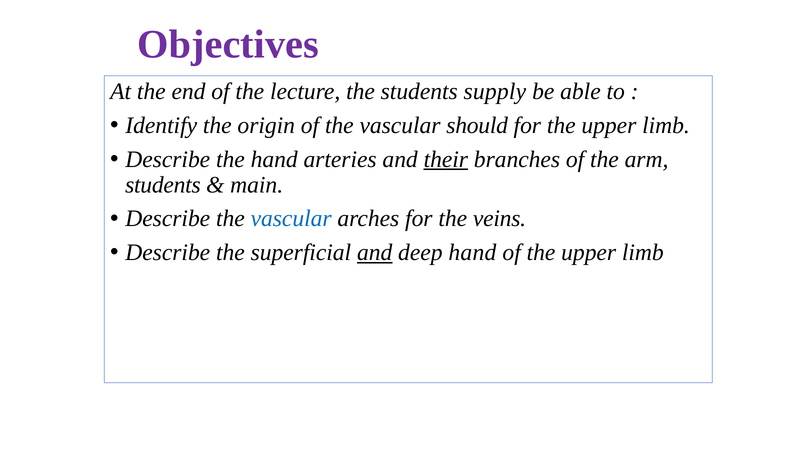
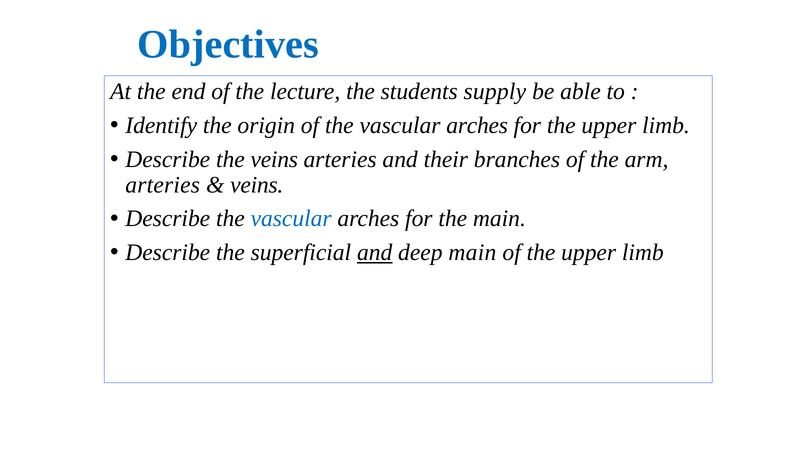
Objectives colour: purple -> blue (228, 44)
of the vascular should: should -> arches (477, 125)
the hand: hand -> veins (274, 159)
their underline: present -> none (446, 159)
students: students -> arteries (163, 185)
main: main -> veins (257, 185)
the veins: veins -> main (499, 218)
deep hand: hand -> main (472, 252)
